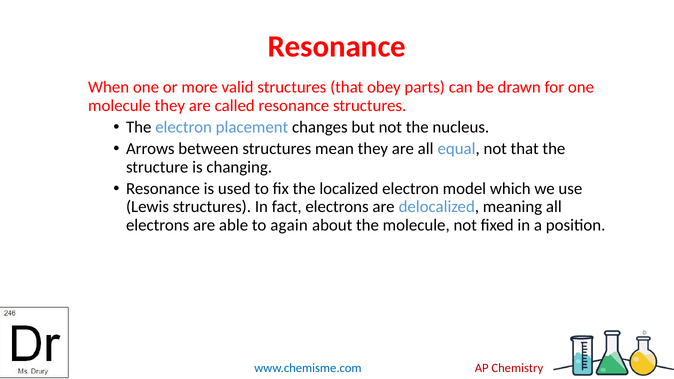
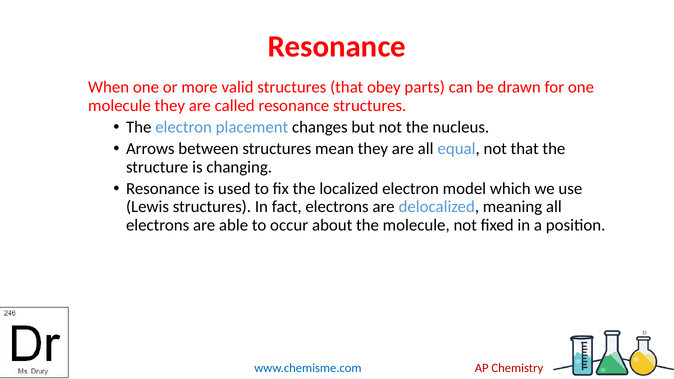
again: again -> occur (289, 225)
